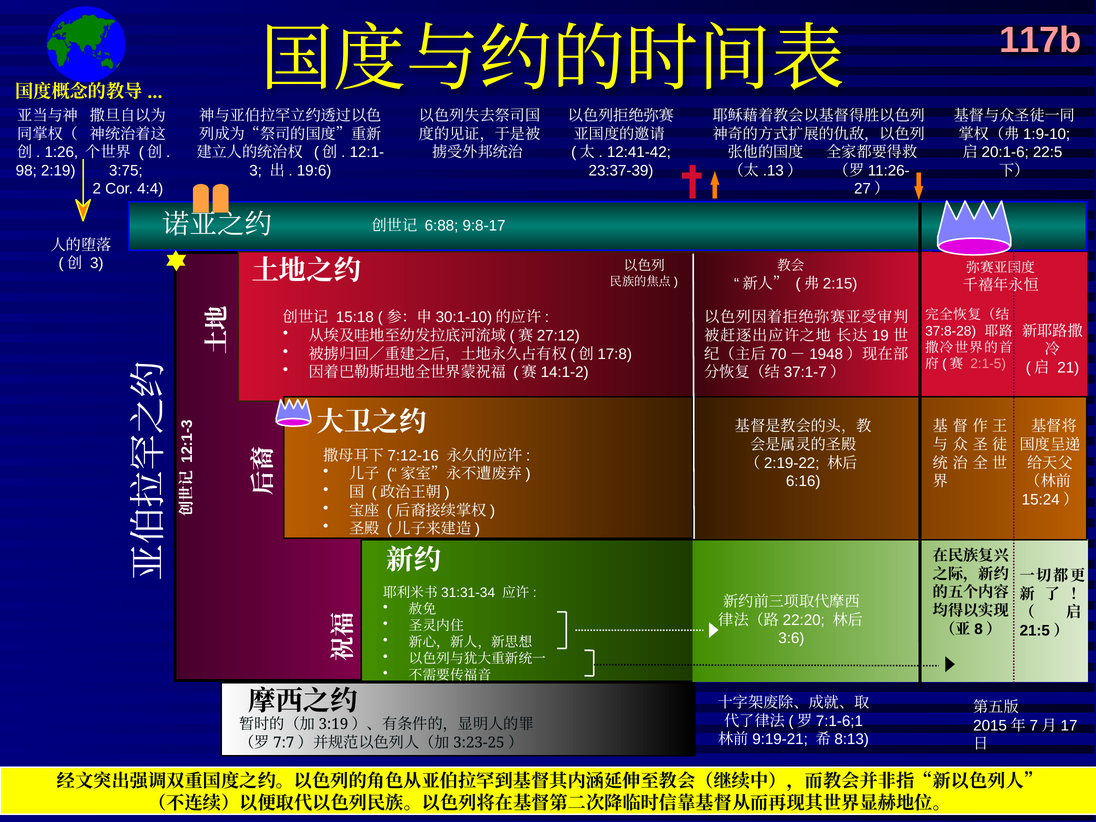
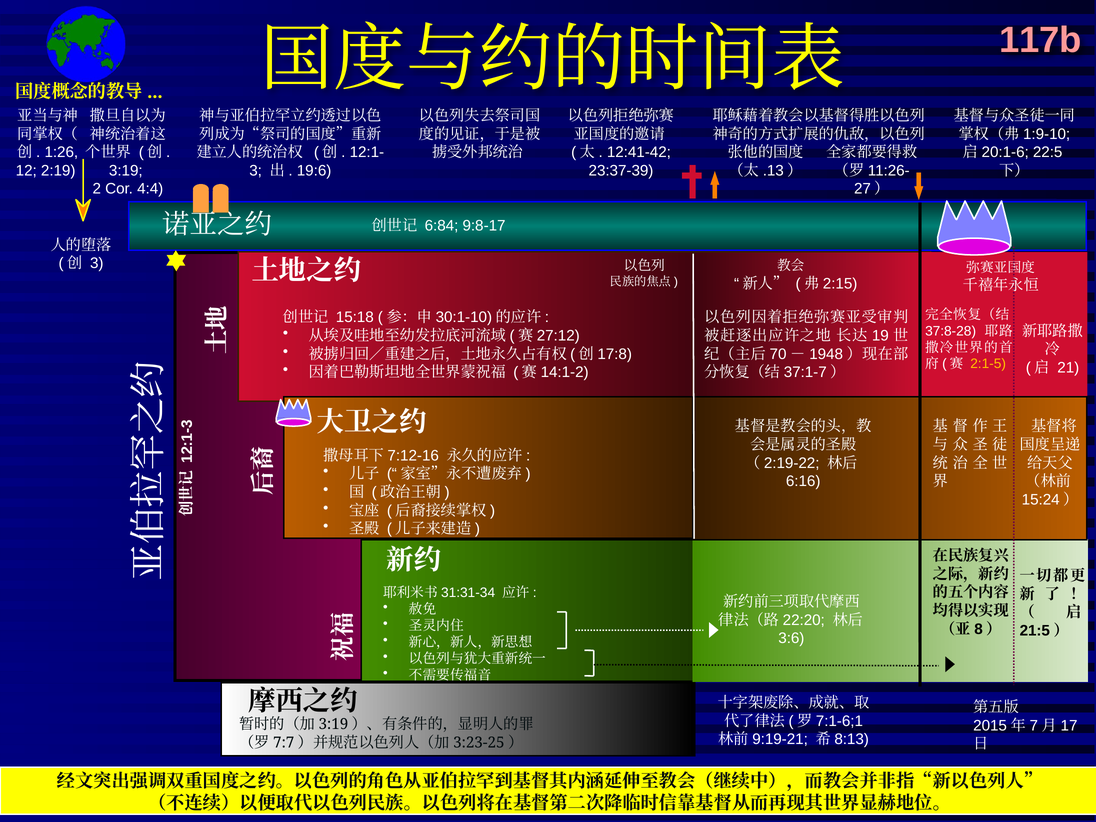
98: 98 -> 12 (26, 171)
3:75: 3:75 -> 3:19 (126, 171)
6:88: 6:88 -> 6:84 (442, 226)
2:1-5 colour: pink -> yellow (988, 364)
